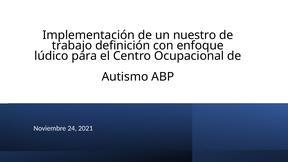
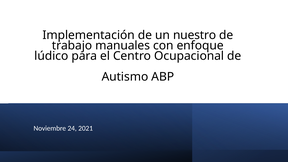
definición: definición -> manuales (123, 46)
